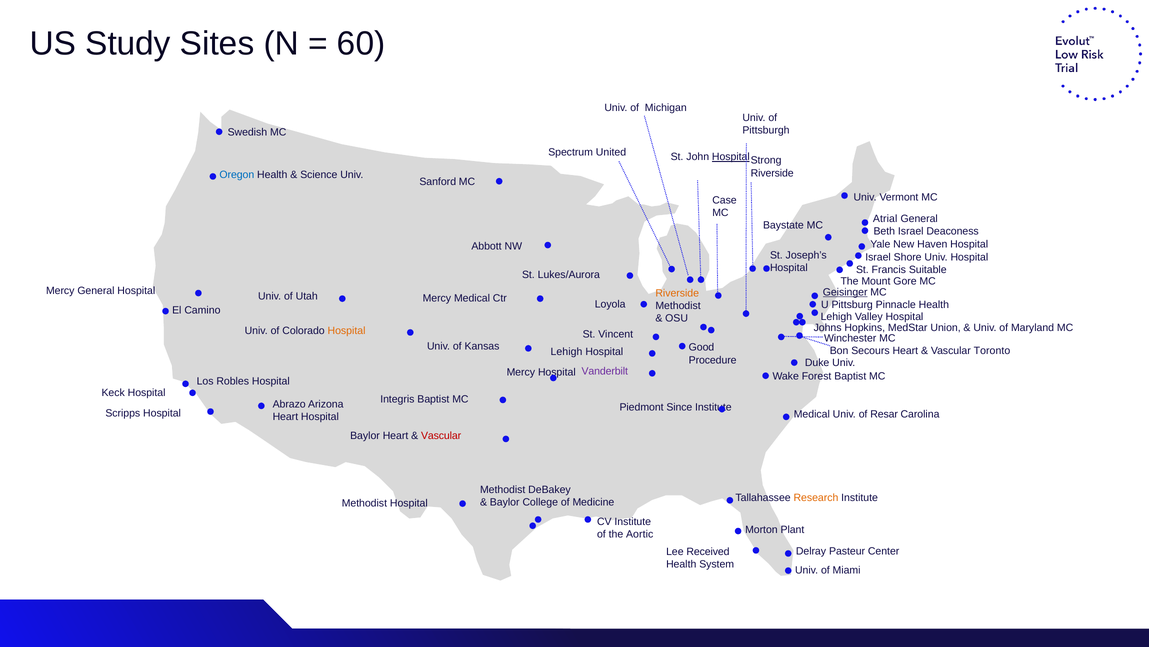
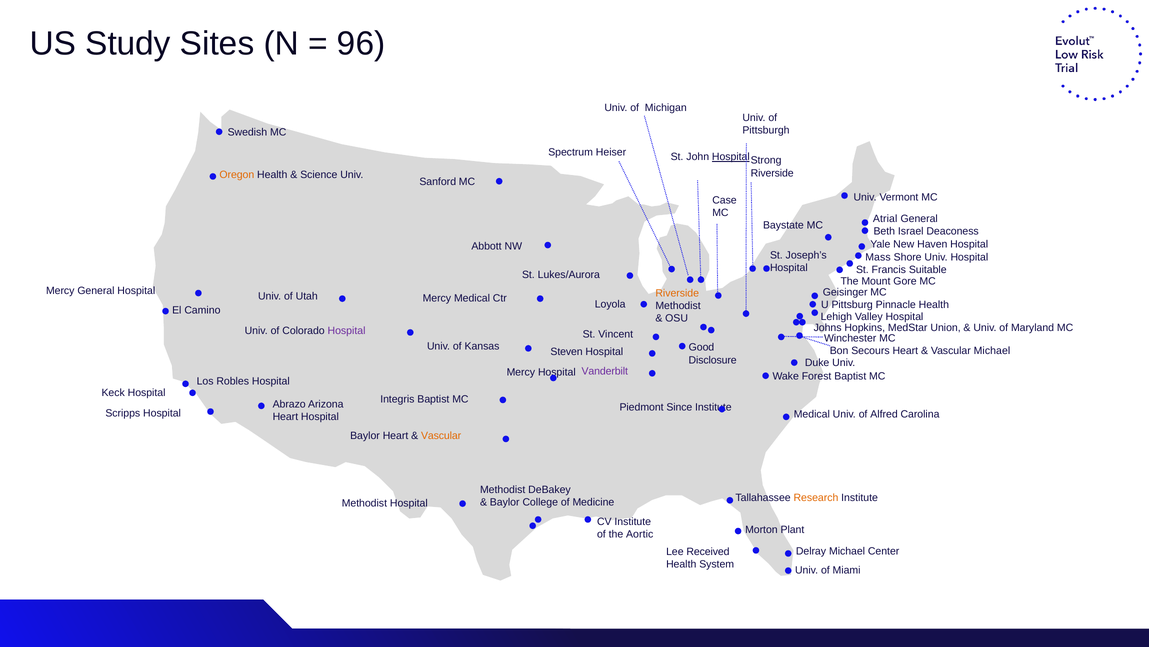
60: 60 -> 96 (361, 44)
United: United -> Heiser (611, 152)
Oregon colour: blue -> orange (237, 175)
Israel: Israel -> Mass (878, 257)
Geisinger underline: present -> none (845, 292)
Hospital colour: orange -> purple (347, 331)
Vascular Toronto: Toronto -> Michael (992, 351)
Lehigh: Lehigh -> Steven (567, 352)
Procedure: Procedure -> Disclosure (713, 360)
Resar: Resar -> Alfred (884, 414)
Vascular colour: red -> orange (441, 435)
Delray Pasteur: Pasteur -> Michael (847, 551)
